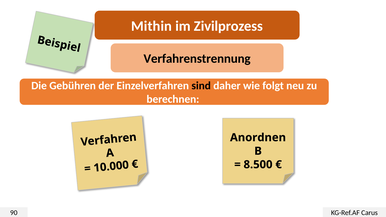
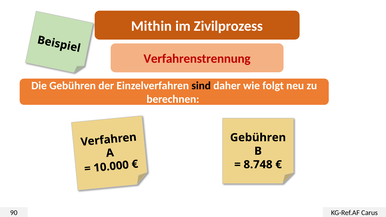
Verfahrenstrennung colour: black -> red (197, 59)
Anordnen: Anordnen -> Gebühren (258, 138)
8.500: 8.500 -> 8.748 (258, 165)
